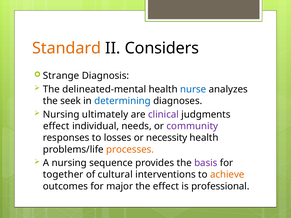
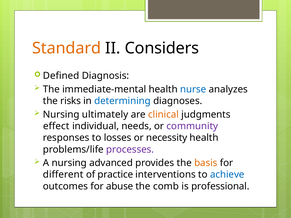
Strange: Strange -> Defined (61, 76)
delineated-mental: delineated-mental -> immediate-mental (104, 89)
seek: seek -> risks (71, 101)
clinical colour: purple -> orange (164, 115)
processes colour: orange -> purple (130, 150)
sequence: sequence -> advanced (111, 163)
basis colour: purple -> orange (206, 163)
together: together -> different (63, 175)
cultural: cultural -> practice (115, 175)
achieve colour: orange -> blue (227, 175)
major: major -> abuse (120, 186)
the effect: effect -> comb (166, 186)
